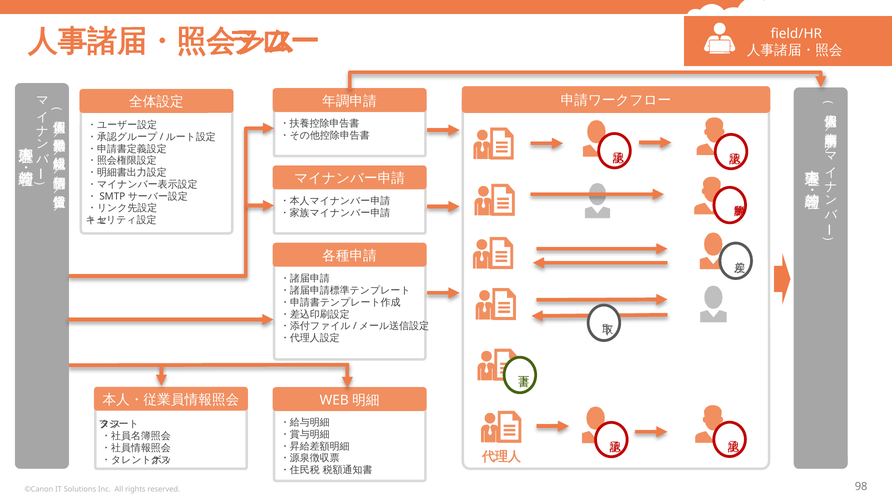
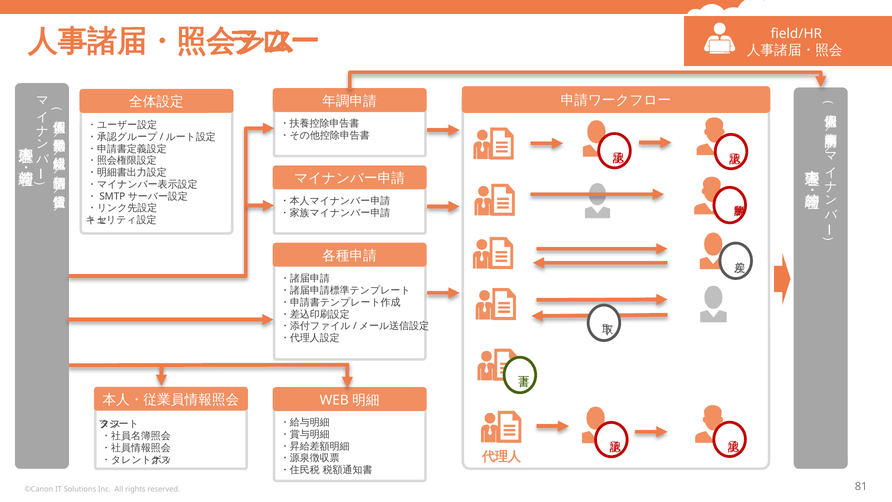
98: 98 -> 81 (861, 487)
